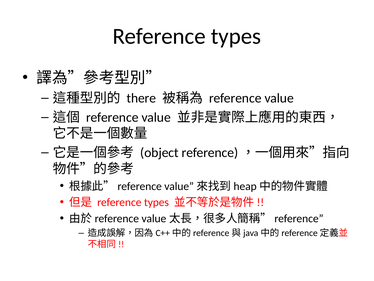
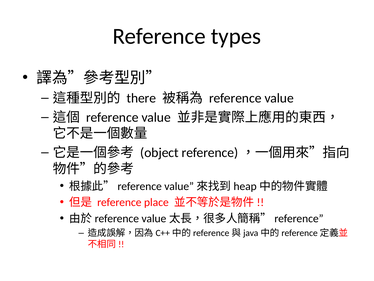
types: types -> place (156, 202)
